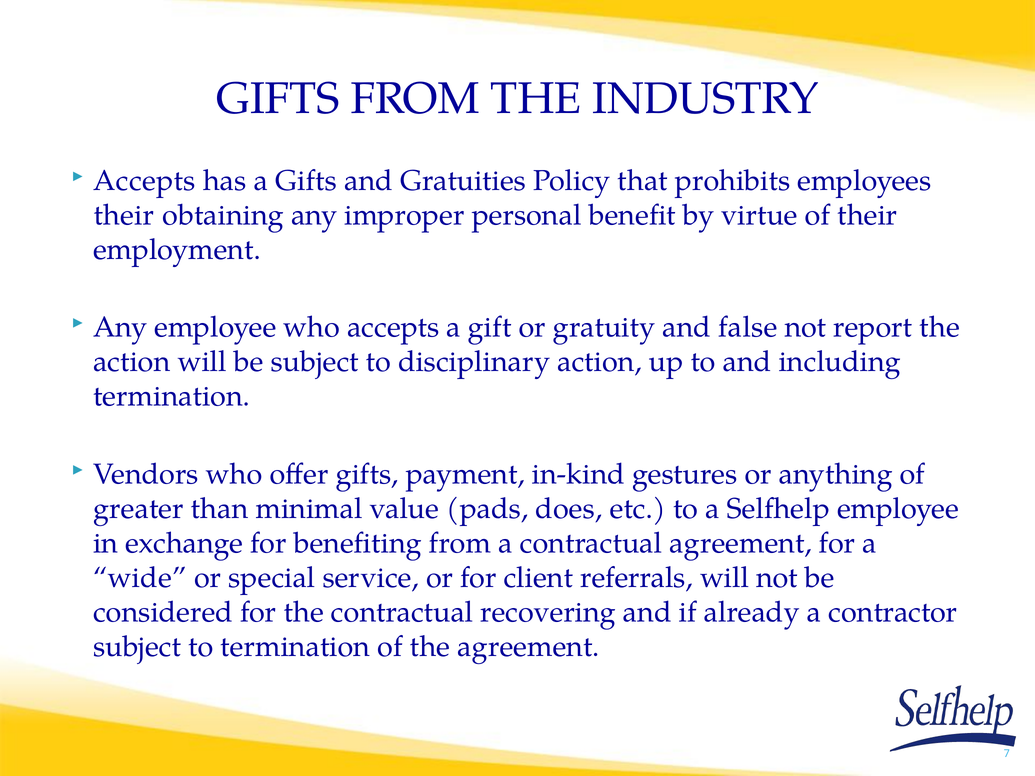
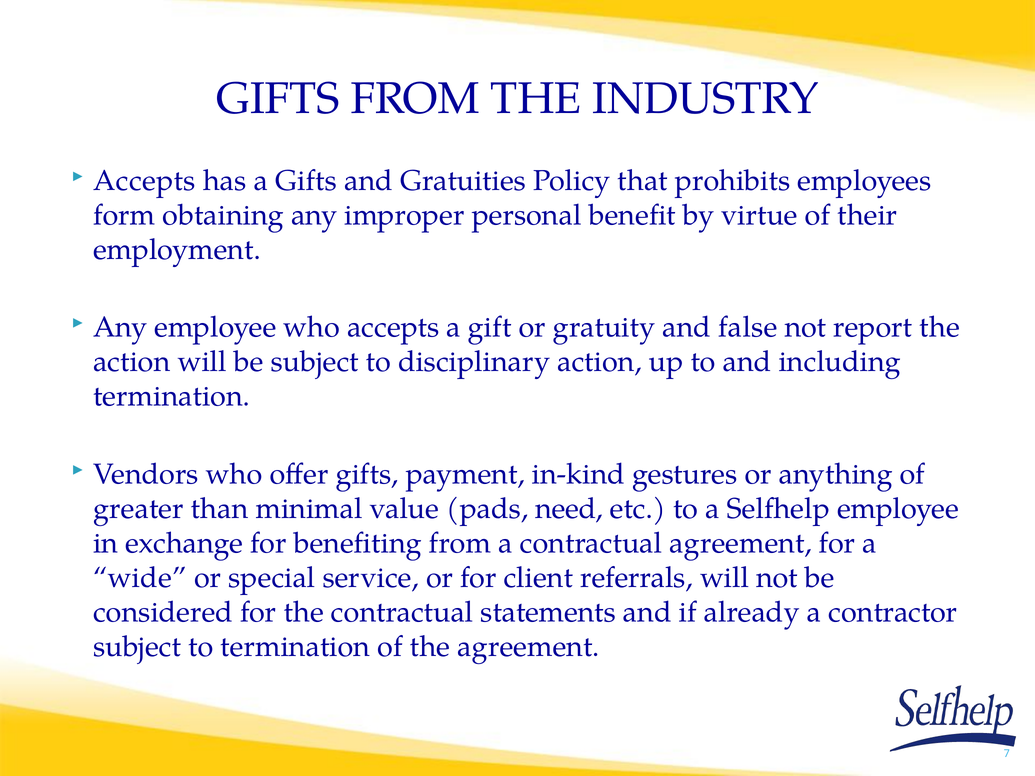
their: their -> form (124, 215)
does: does -> need (569, 509)
recovering: recovering -> statements (548, 612)
